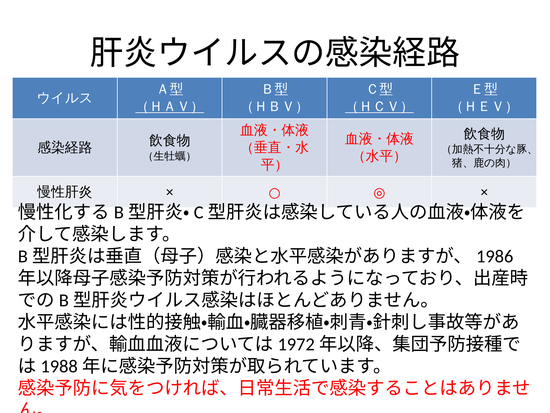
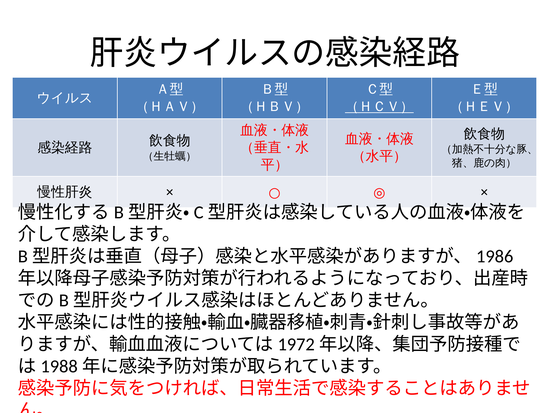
（ＨＡＶ） underline: present -> none (170, 107)
